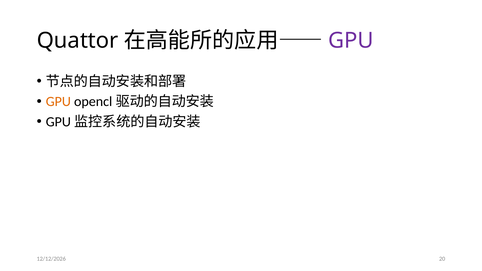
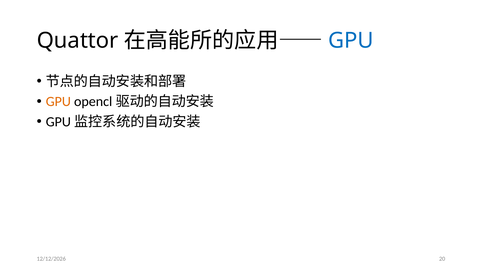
GPU colour: purple -> blue (351, 40)
